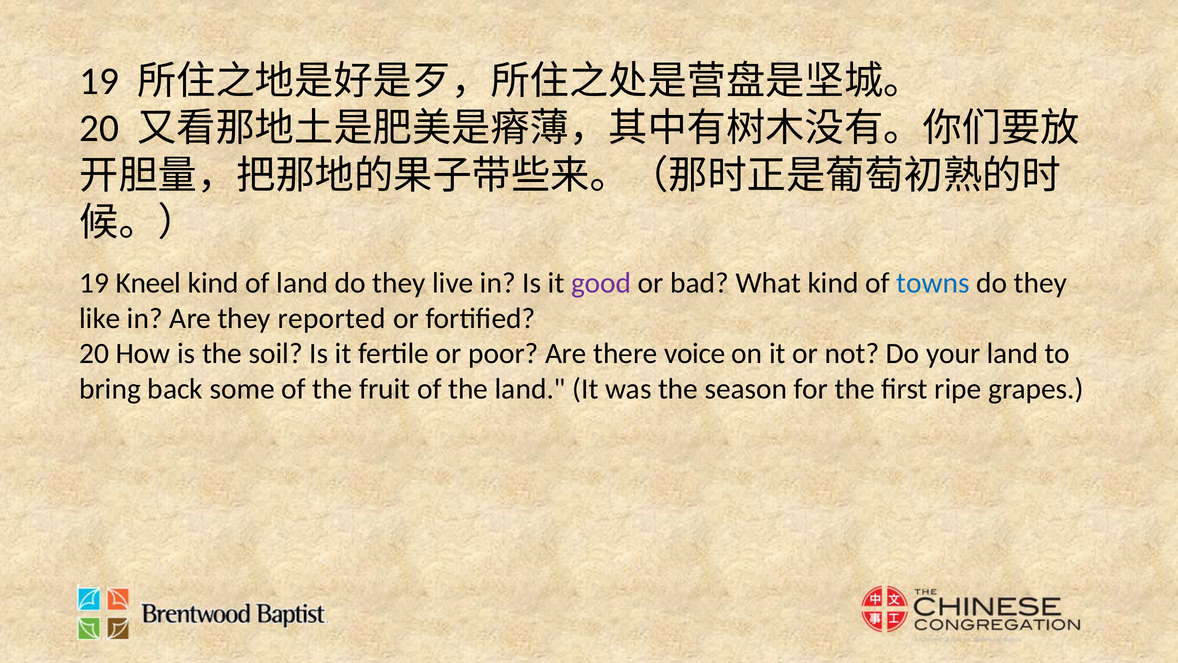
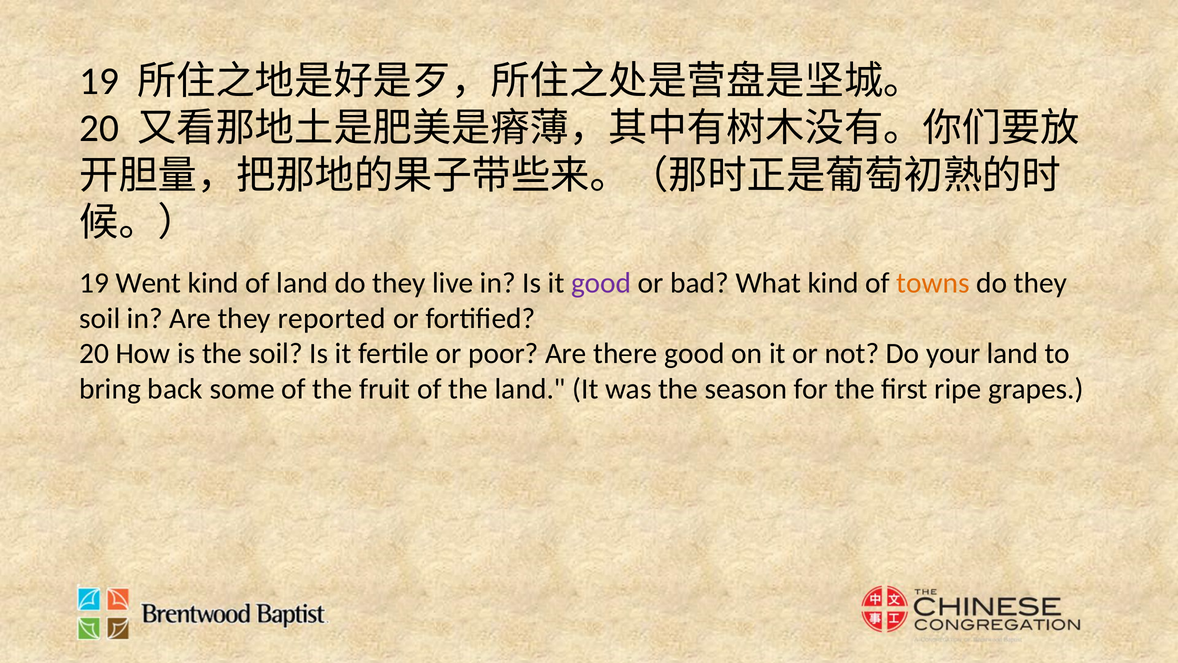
Kneel: Kneel -> Went (148, 283)
towns colour: blue -> orange (933, 283)
like: like -> soil (100, 318)
there voice: voice -> good (695, 353)
